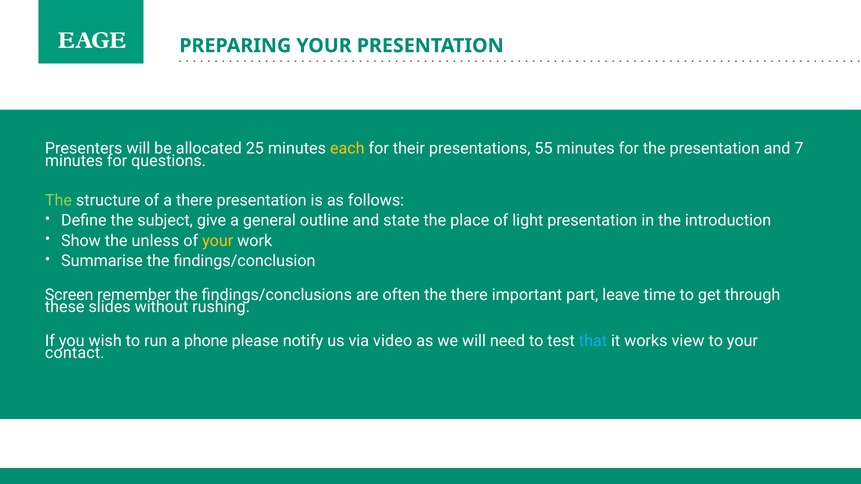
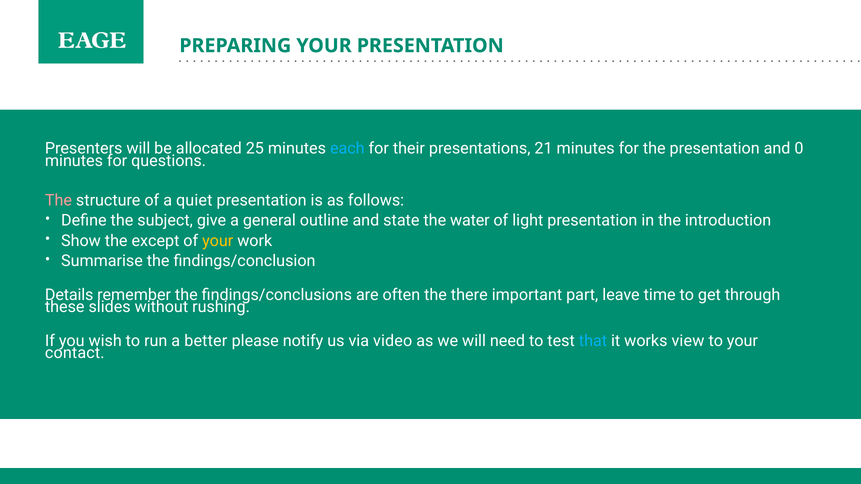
each colour: yellow -> light blue (347, 149)
55: 55 -> 21 (544, 149)
7: 7 -> 0 (799, 149)
The colour: light green -> pink (59, 200)
a there: there -> quiet (194, 200)
place: place -> water (470, 221)
unless: unless -> except (155, 241)
Screen: Screen -> Details (69, 295)
phone: phone -> better (206, 341)
